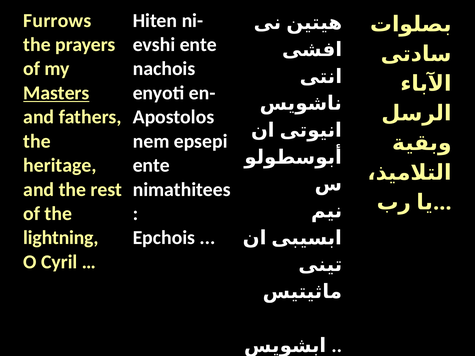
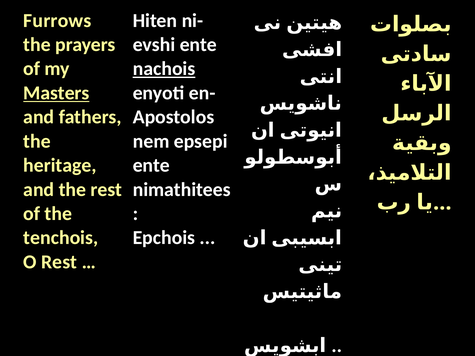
nachois underline: none -> present (164, 69)
lightning: lightning -> tenchois (61, 238)
O Cyril: Cyril -> Rest (59, 262)
